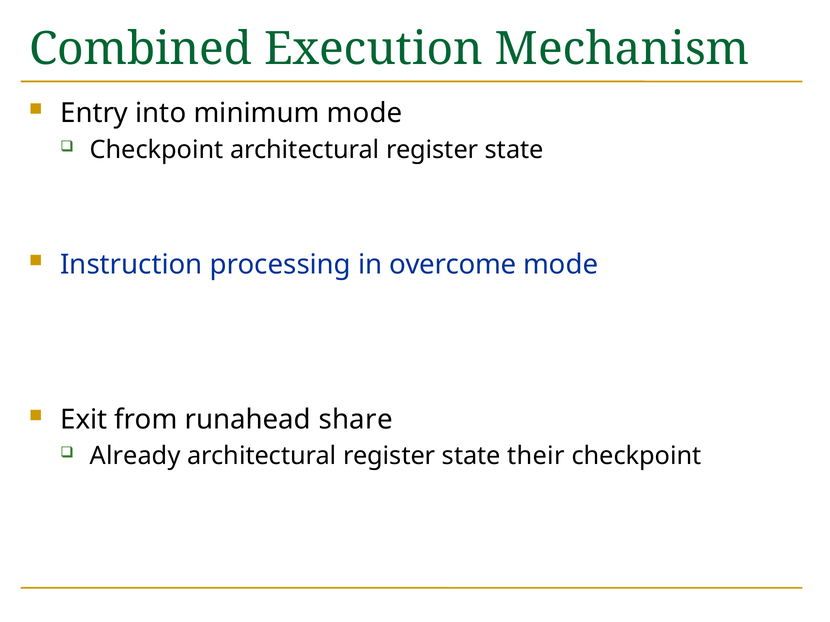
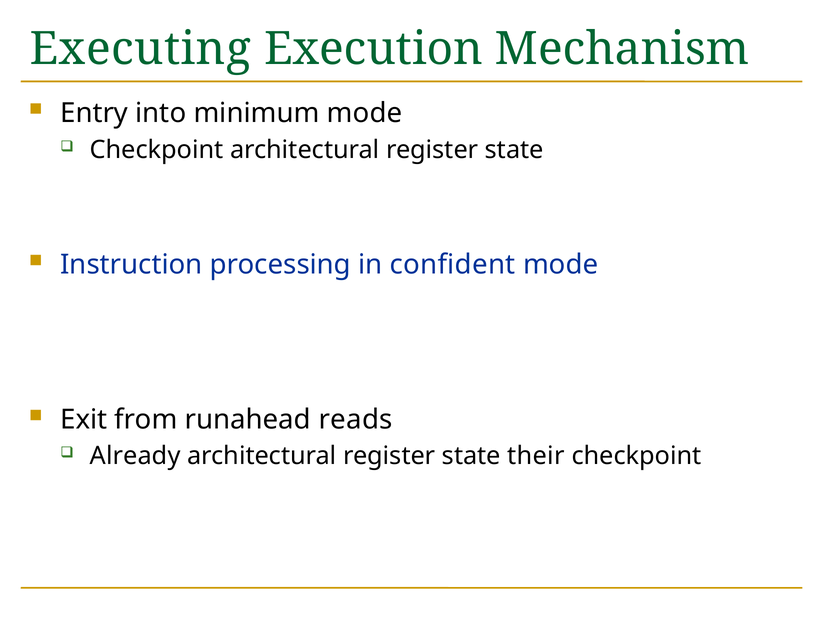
Combined: Combined -> Executing (140, 49)
overcome: overcome -> confident (453, 265)
share: share -> reads (356, 420)
